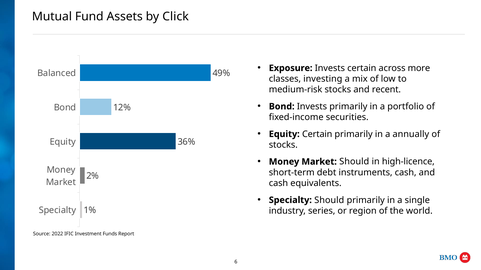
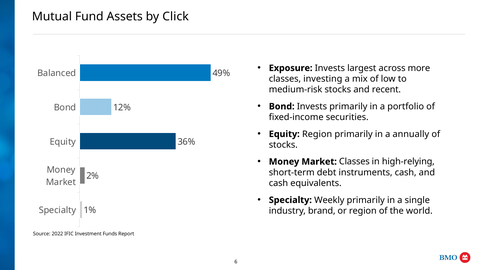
Invests certain: certain -> largest (362, 68)
Equity Certain: Certain -> Region (317, 134)
Market Should: Should -> Classes (354, 162)
high-licence: high-licence -> high-relying (408, 162)
Specialty Should: Should -> Weekly (329, 200)
series: series -> brand (322, 211)
